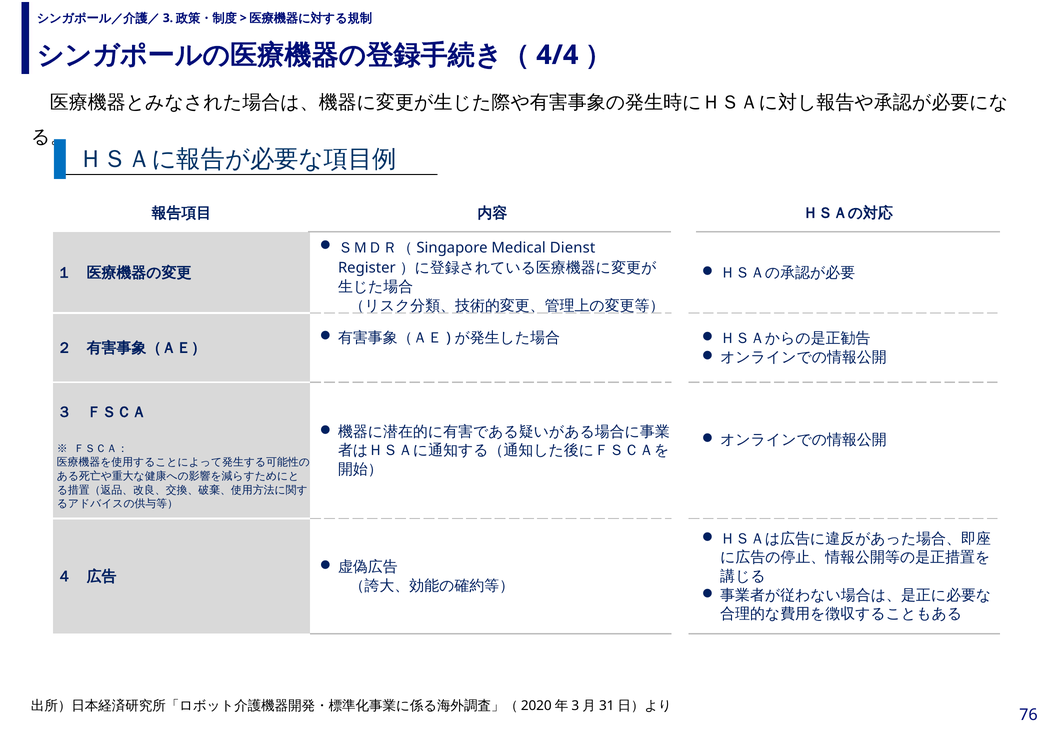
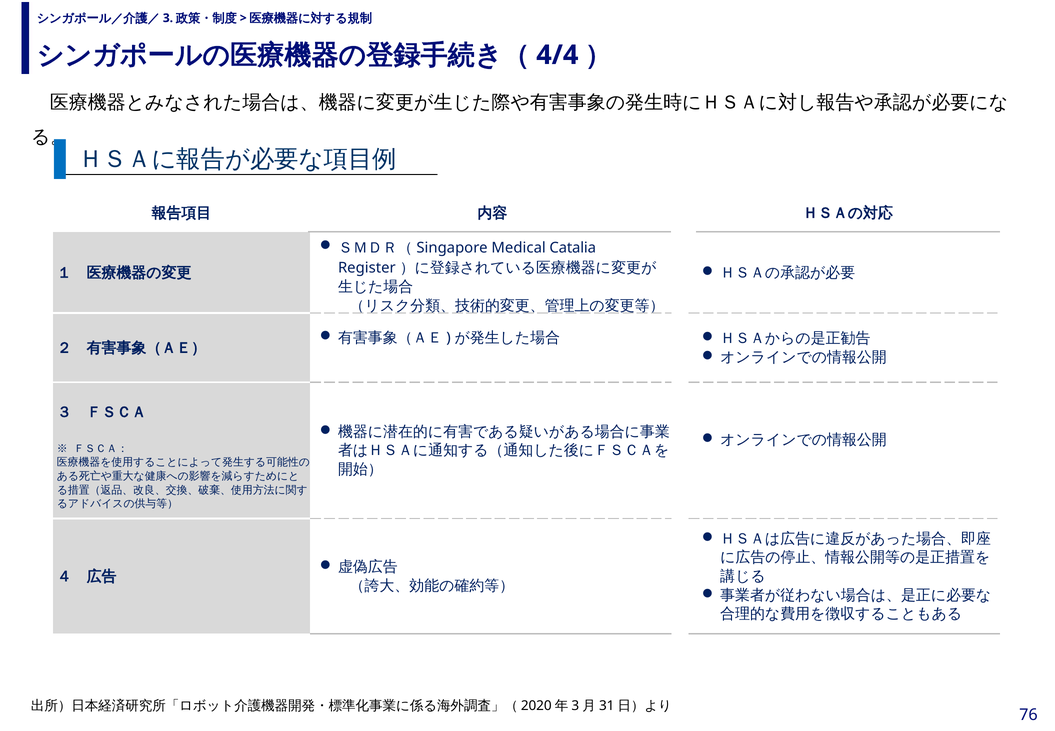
Dienst: Dienst -> Catalia (573, 247)
